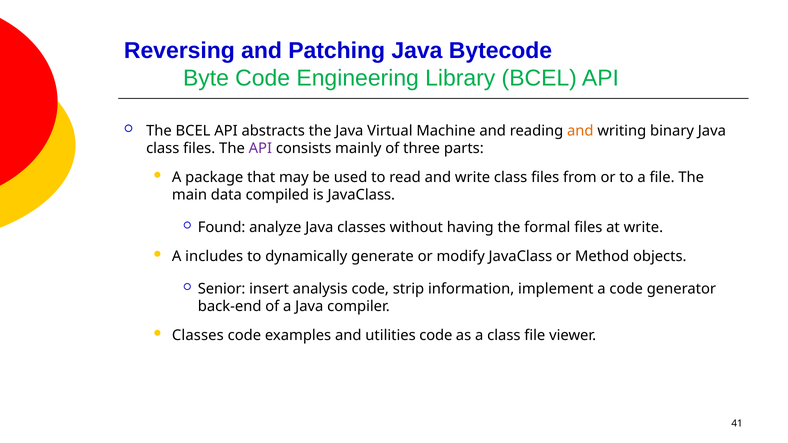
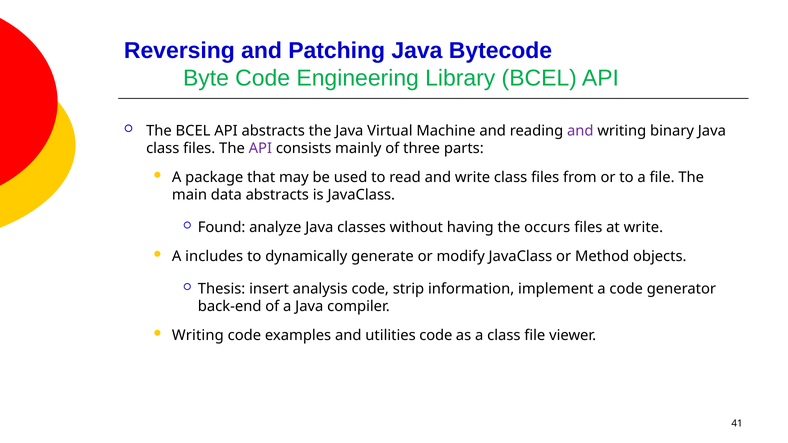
and colour: orange -> purple (580, 131)
data compiled: compiled -> abstracts (277, 195)
formal: formal -> occurs (547, 228)
Senior: Senior -> Thesis (222, 289)
Classes: Classes -> Writing (198, 336)
